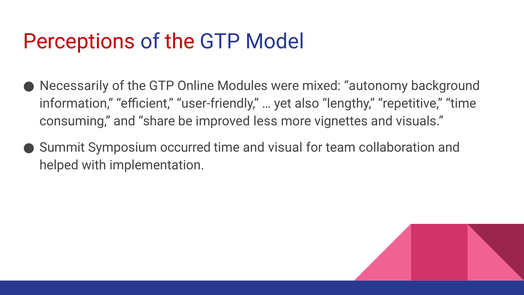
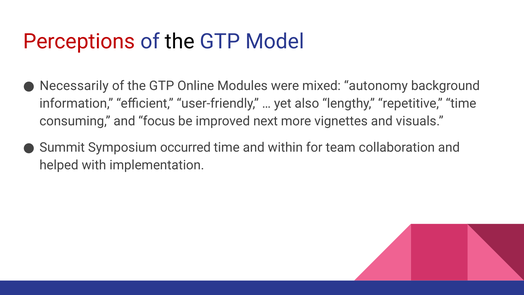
the colour: red -> black (180, 41)
share: share -> focus (157, 121)
less: less -> next (266, 121)
visual: visual -> within (285, 148)
